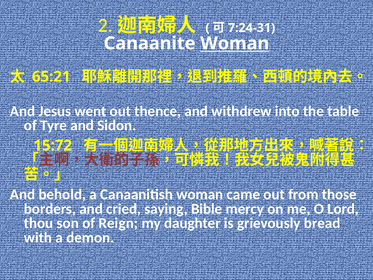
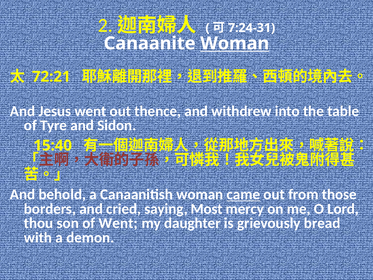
65:21: 65:21 -> 72:21 (51, 77)
15:72: 15:72 -> 15:40 (53, 145)
came underline: none -> present (243, 194)
Bible: Bible -> Most (207, 209)
of Reign: Reign -> Went (118, 223)
